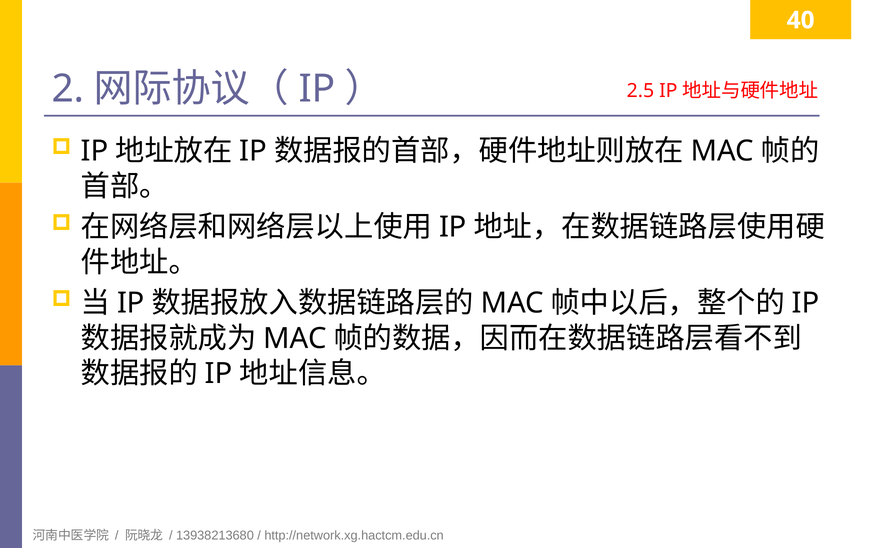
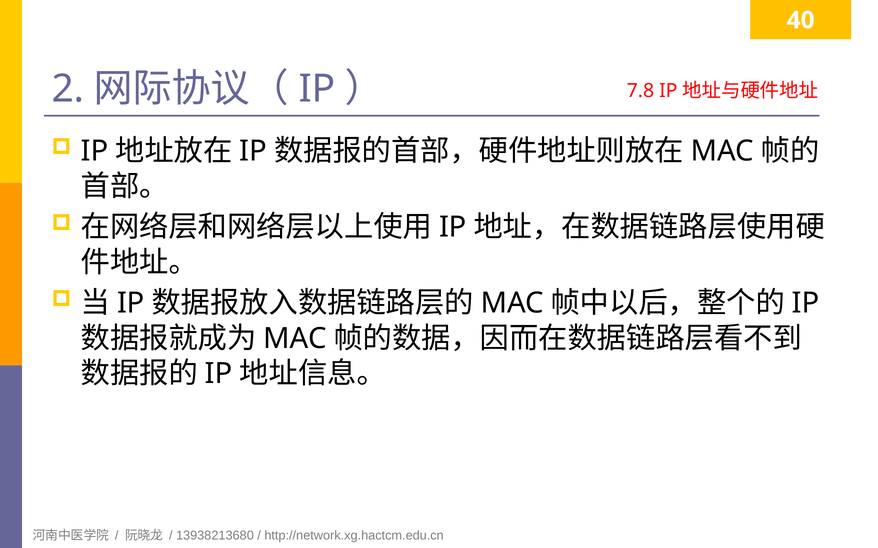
2.5: 2.5 -> 7.8 (640, 91)
